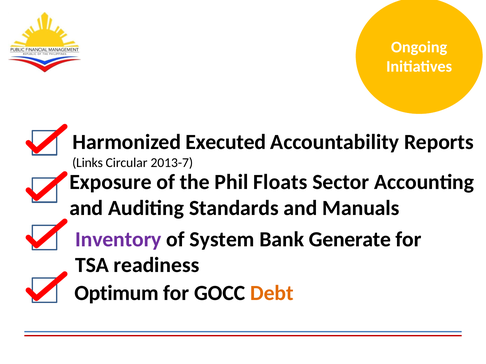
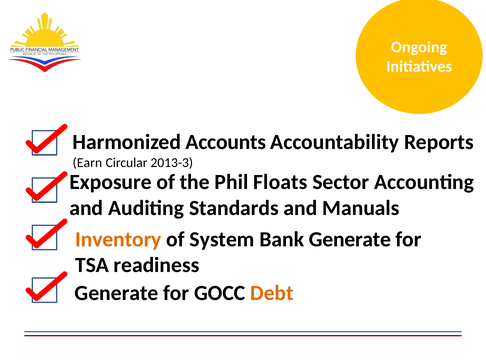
Executed: Executed -> Accounts (226, 142)
Links: Links -> Earn (87, 163)
2013-7: 2013-7 -> 2013-3 (172, 163)
Inventory colour: purple -> orange (118, 240)
Optimum: Optimum -> Generate (117, 294)
